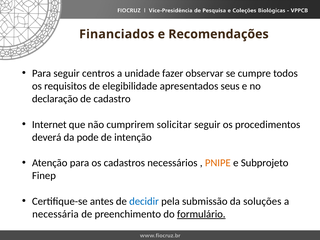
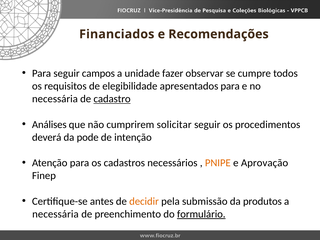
centros: centros -> campos (98, 73)
apresentados seus: seus -> para (230, 86)
declaração: declaração -> necessária (55, 99)
cadastro underline: none -> present (112, 99)
Internet: Internet -> Análises (49, 124)
Subprojeto: Subprojeto -> Aprovação (265, 163)
decidir colour: blue -> orange (144, 201)
soluções: soluções -> produtos (262, 201)
